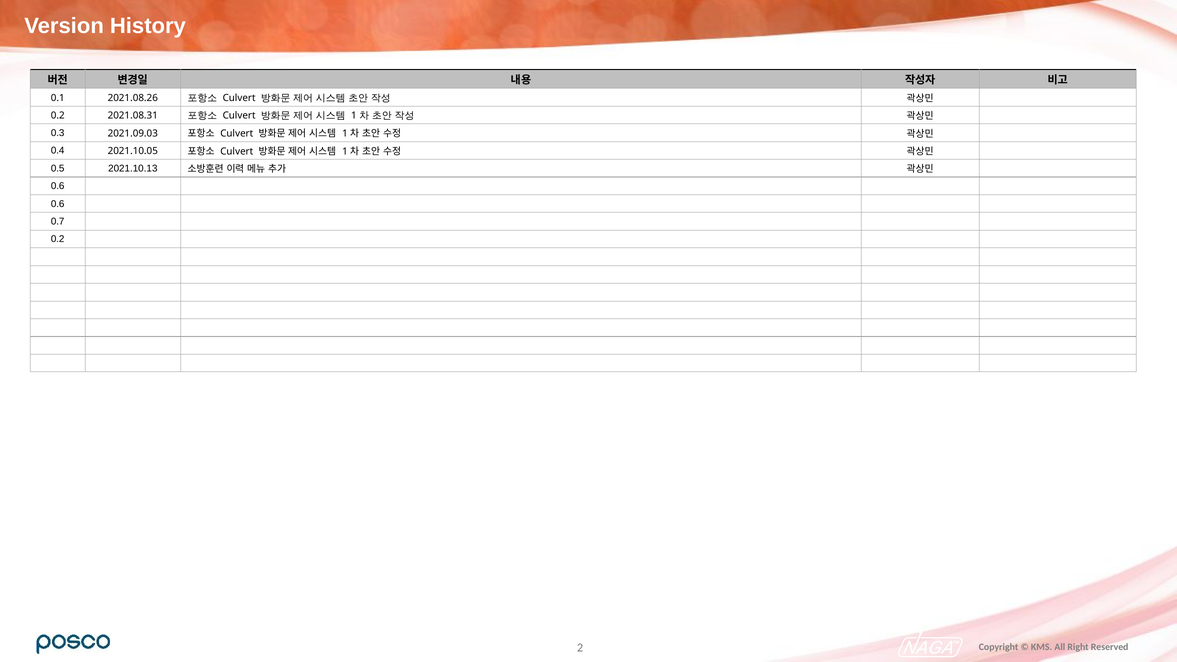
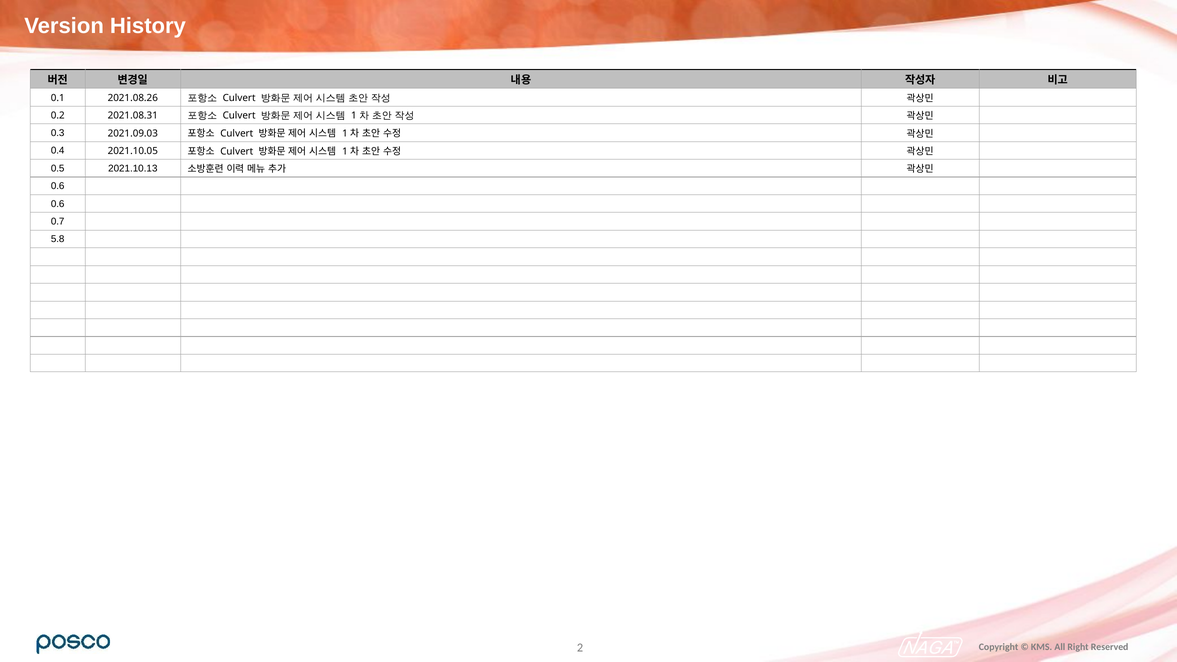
0.2: 0.2 -> 5.8 (58, 239)
